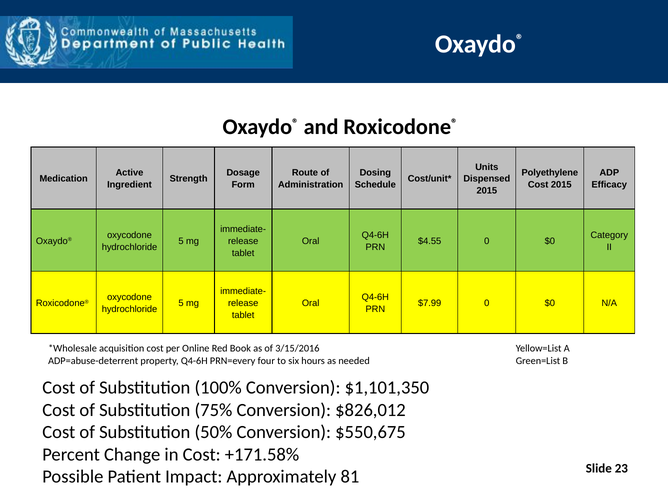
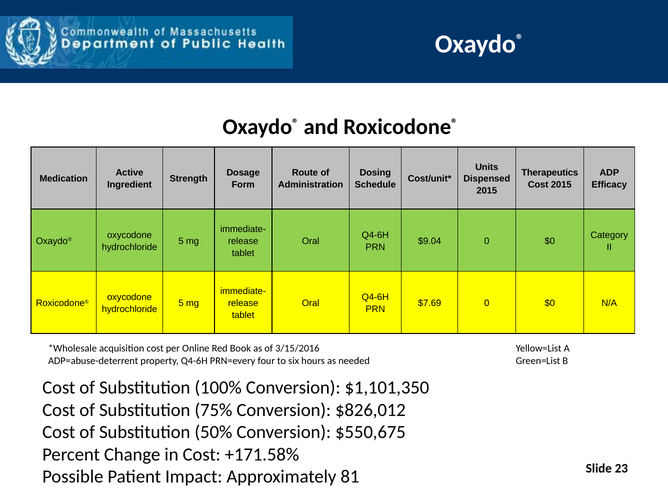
Polyethylene: Polyethylene -> Therapeutics (550, 173)
$4.55: $4.55 -> $9.04 (430, 241)
$7.99: $7.99 -> $7.69 (430, 303)
